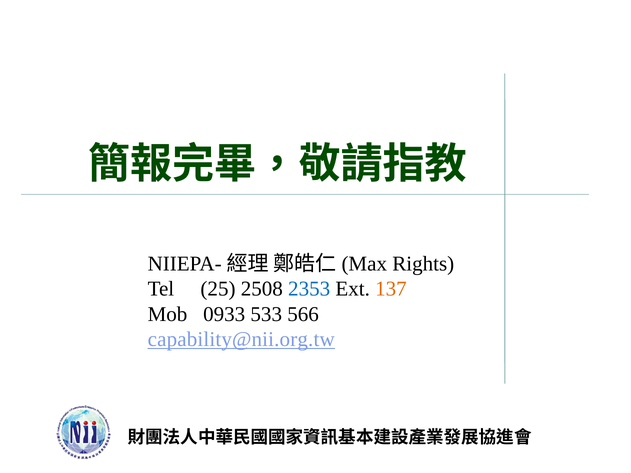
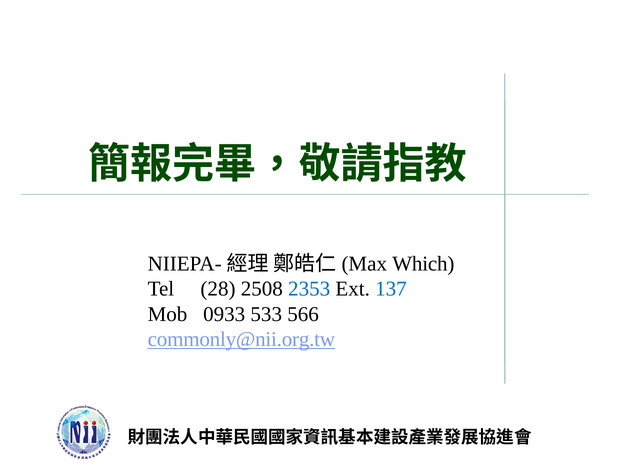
Rights: Rights -> Which (423, 264)
25: 25 -> 28 (218, 289)
137 colour: orange -> blue (391, 289)
capability@nii.org.tw: capability@nii.org.tw -> commonly@nii.org.tw (241, 339)
